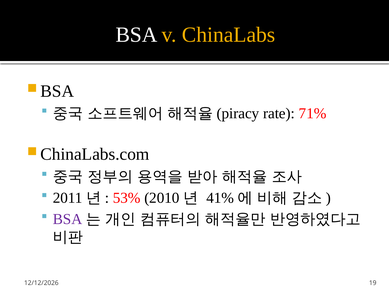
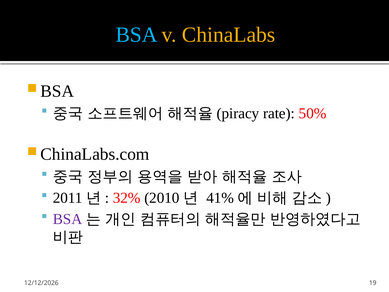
BSA colour: white -> light blue (137, 35)
71%: 71% -> 50% (313, 113)
53%: 53% -> 32% (127, 198)
